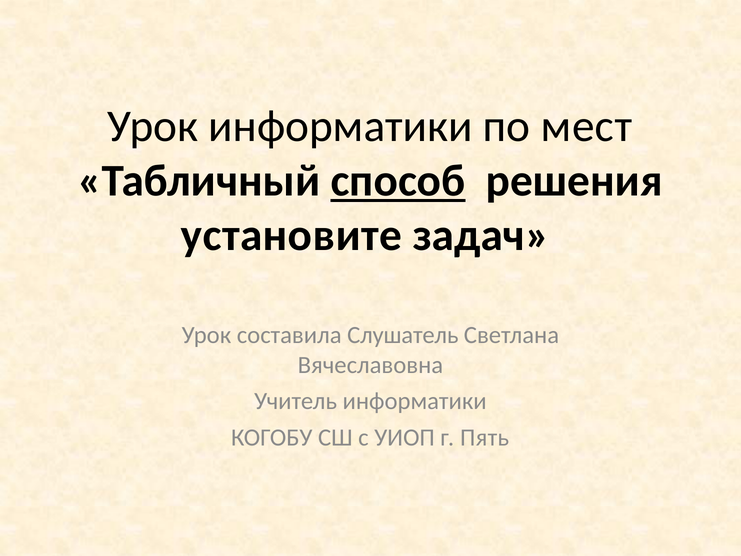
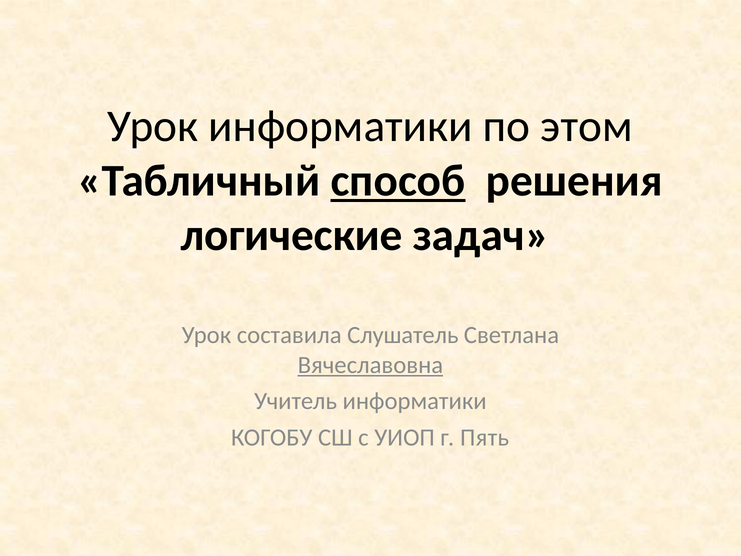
мест: мест -> этом (587, 126)
установите: установите -> логические (292, 235)
Вячеславовна underline: none -> present (370, 365)
